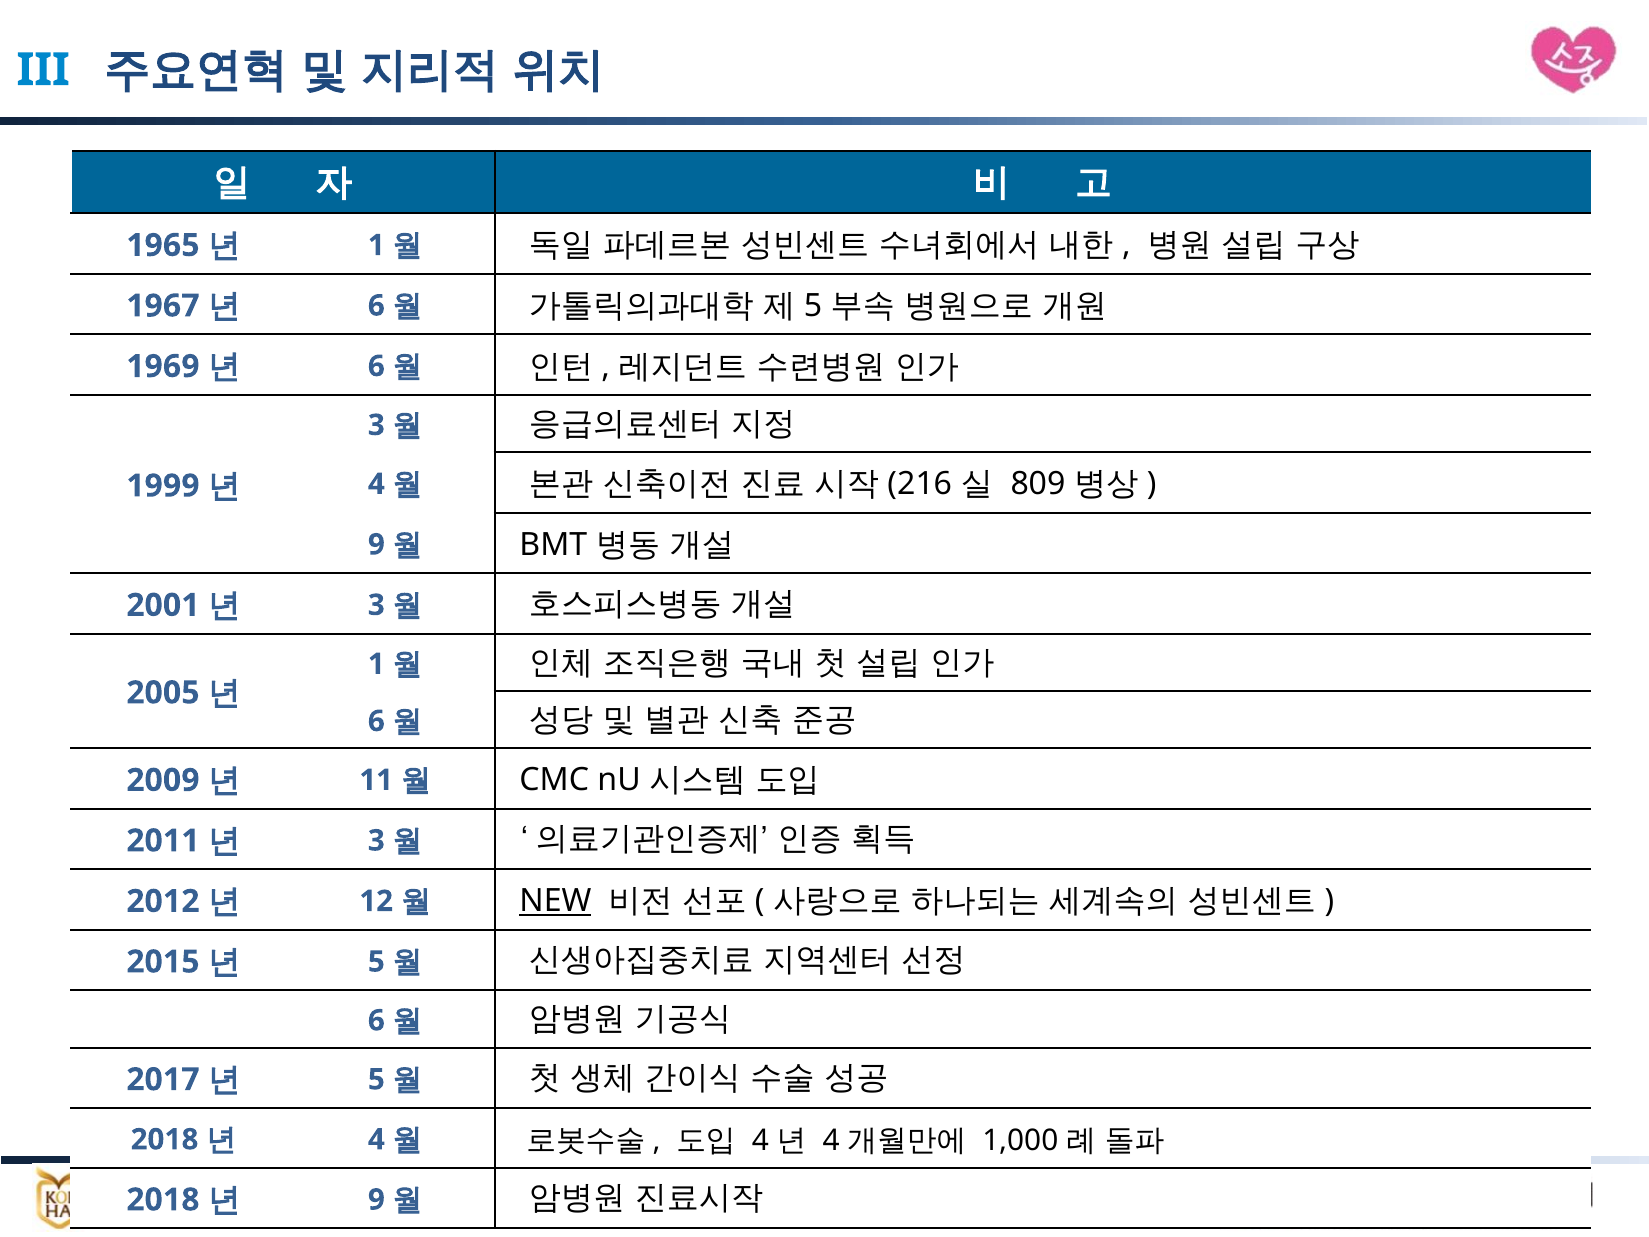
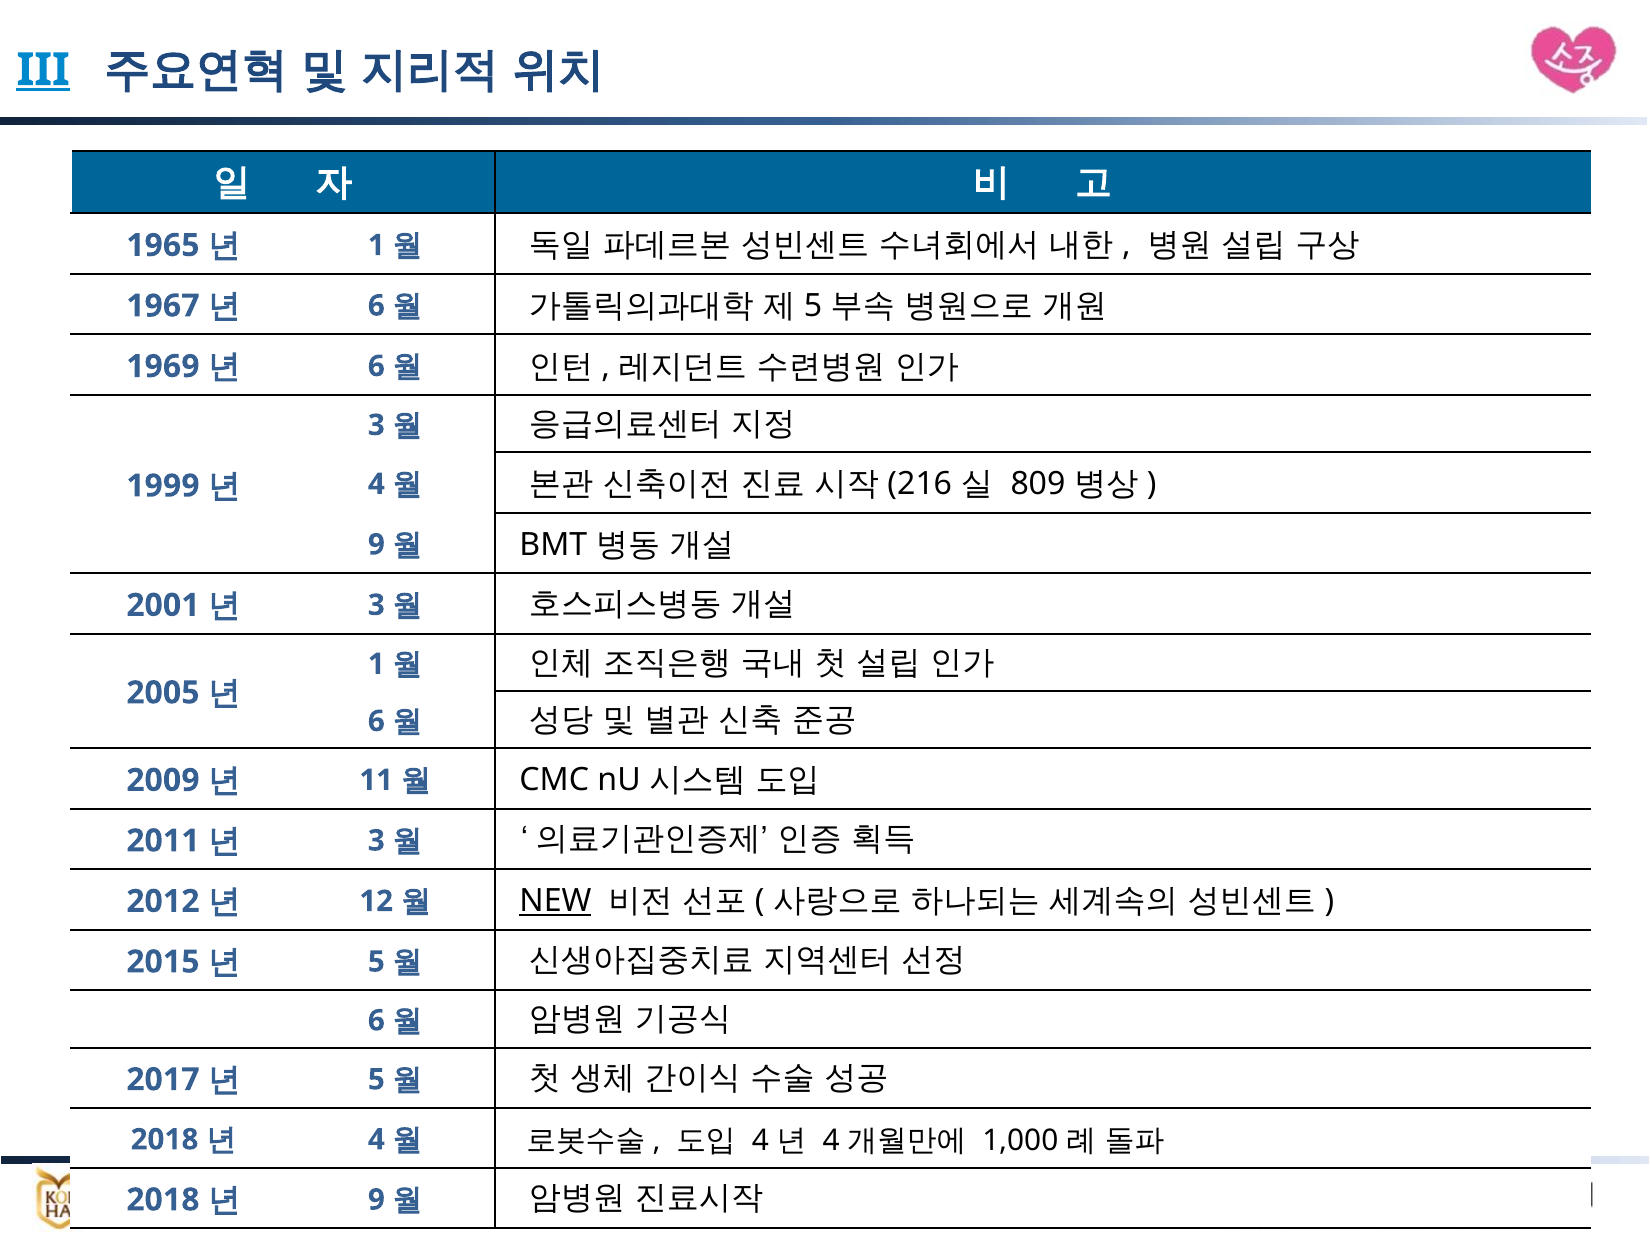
III underline: none -> present (43, 70)
